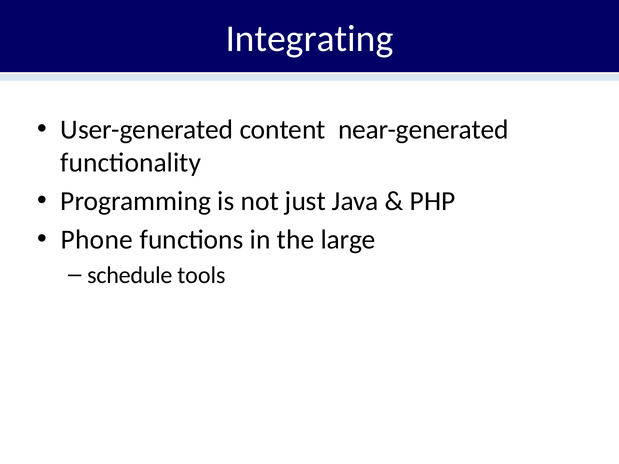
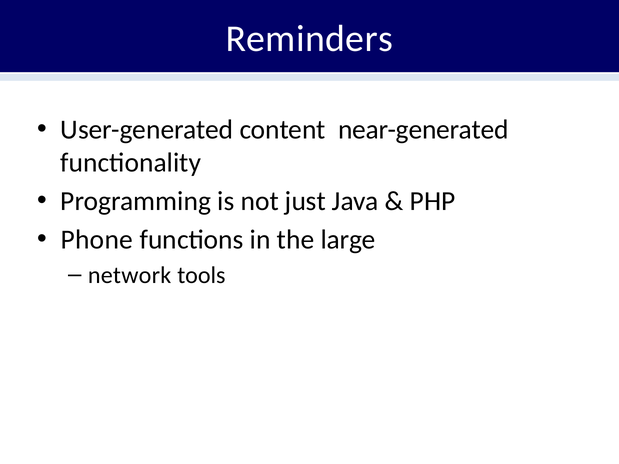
Integrating: Integrating -> Reminders (309, 39)
schedule: schedule -> network (130, 275)
